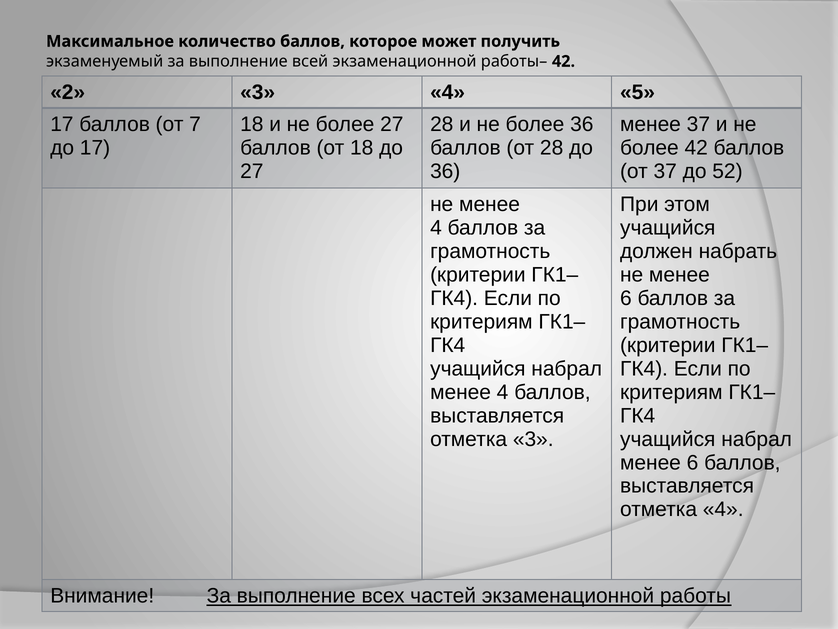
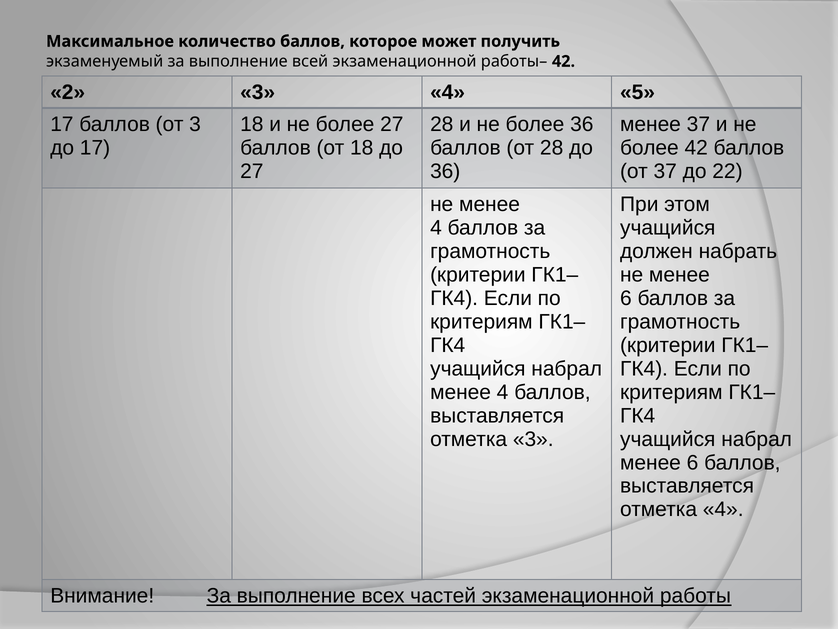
от 7: 7 -> 3 (195, 124)
52: 52 -> 22 (727, 171)
